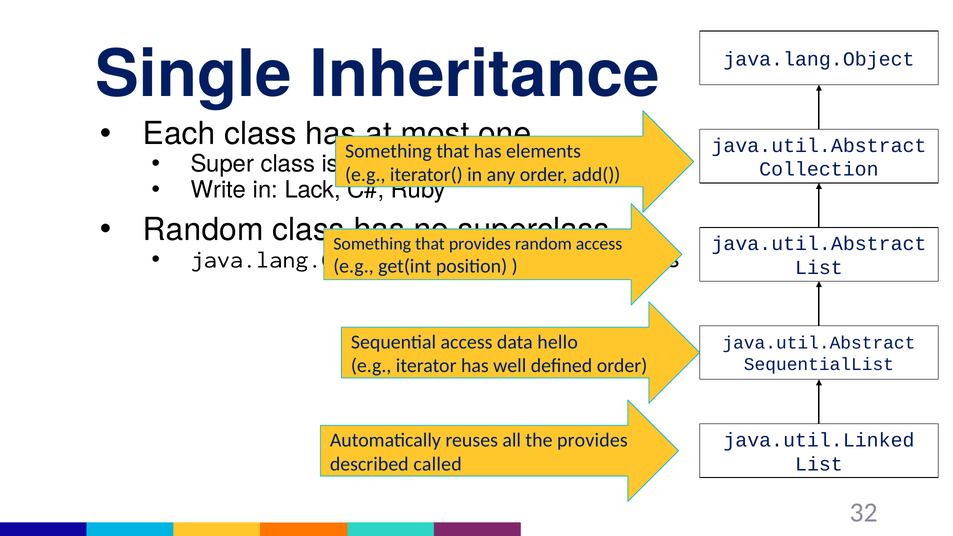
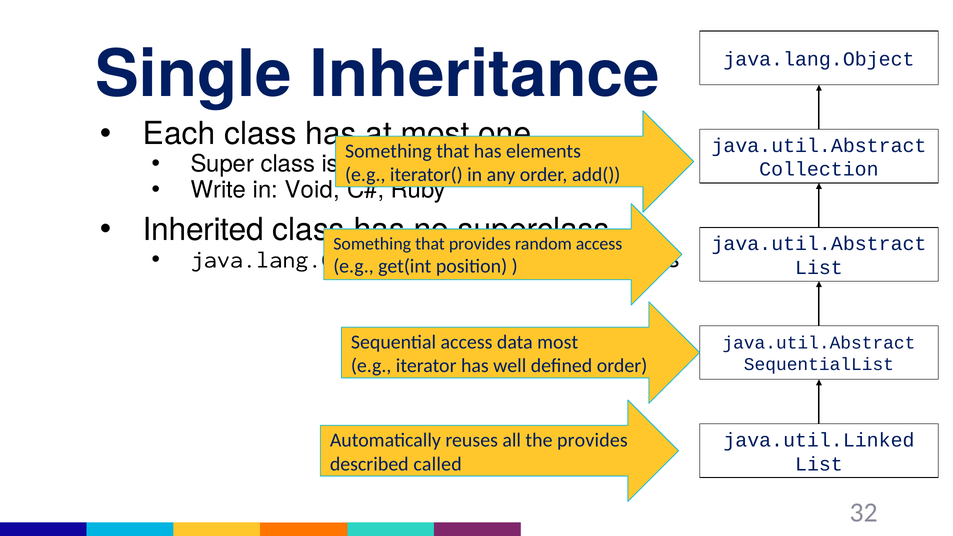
Lack: Lack -> Void (312, 190)
Random: Random -> Inherited (203, 230)
data hello: hello -> most (558, 342)
